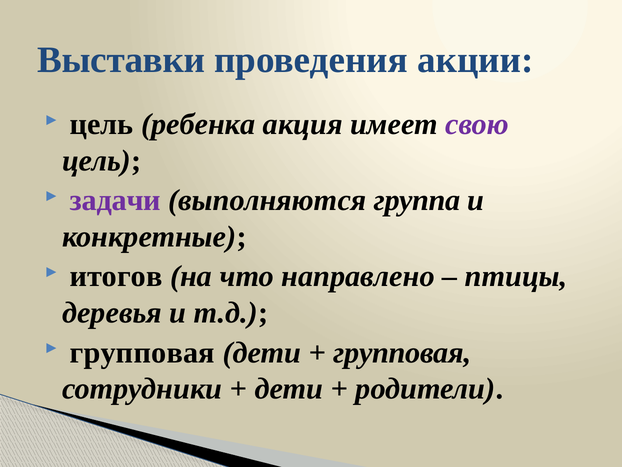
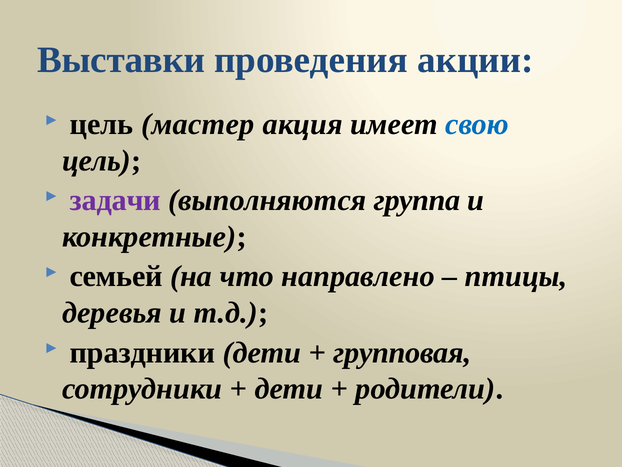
ребенка: ребенка -> мастер (198, 124)
свою colour: purple -> blue (477, 124)
итогов: итогов -> семьей (116, 276)
групповая: групповая -> праздники (142, 352)
